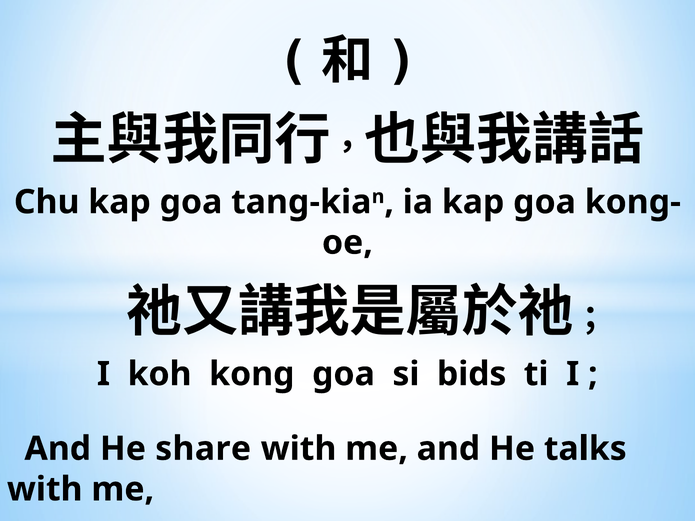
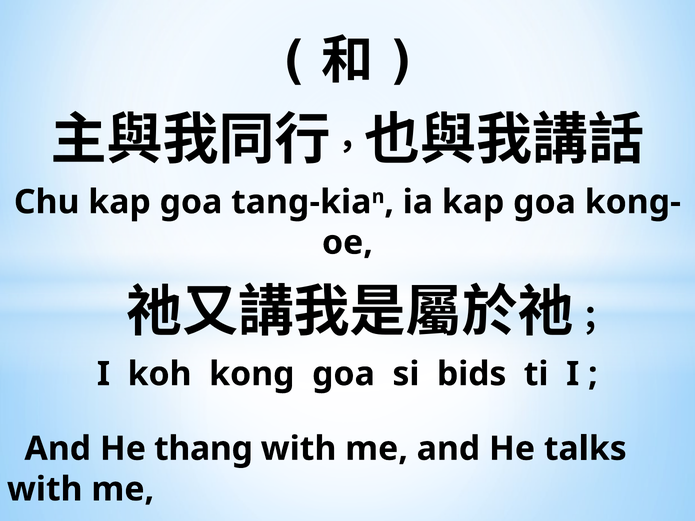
share: share -> thang (203, 449)
